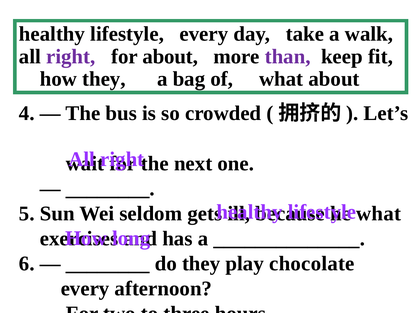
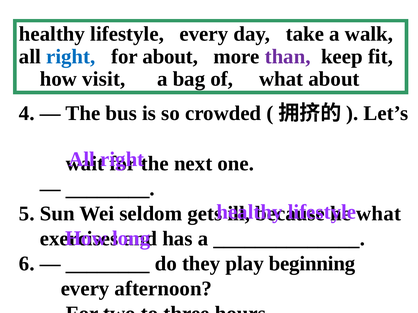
right colour: purple -> blue (71, 57)
how they: they -> visit (104, 79)
chocolate: chocolate -> beginning (312, 264)
